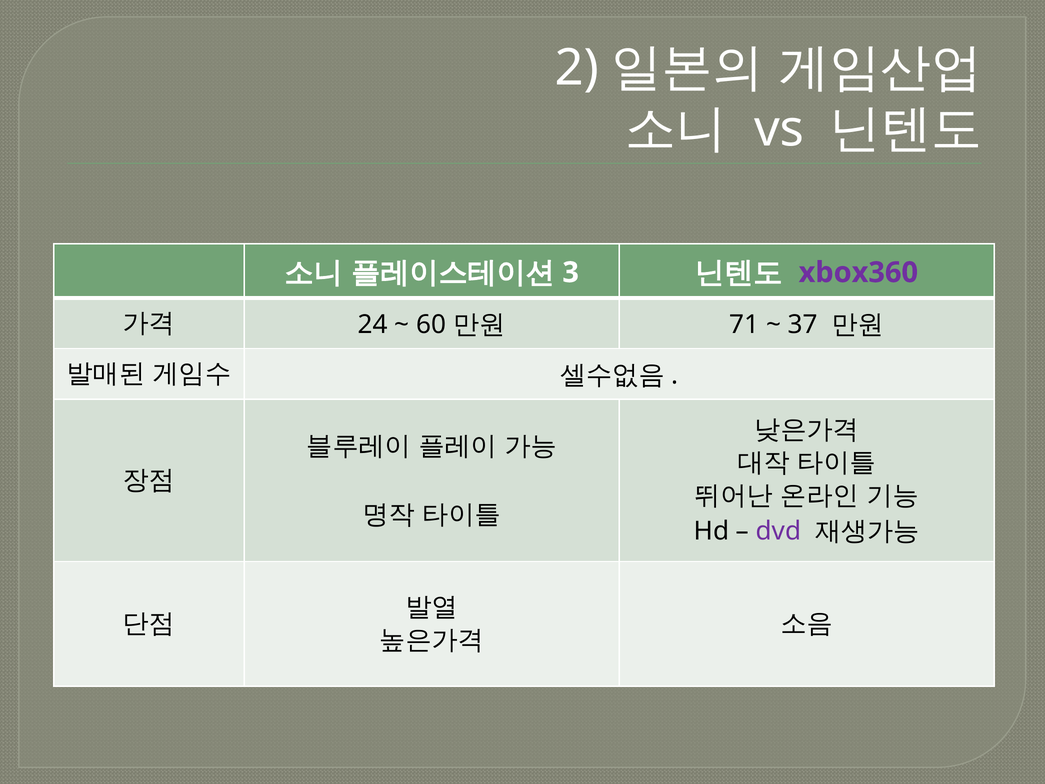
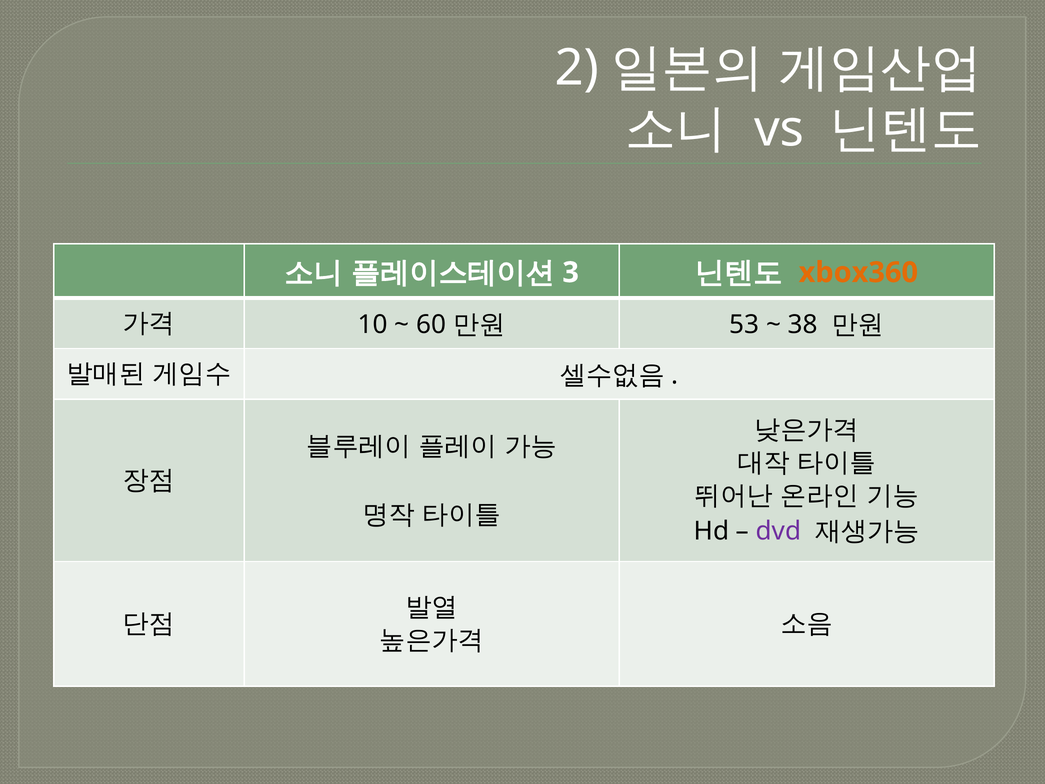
xbox360 colour: purple -> orange (858, 272)
24: 24 -> 10 (373, 325)
71: 71 -> 53 (744, 325)
37: 37 -> 38 (803, 325)
